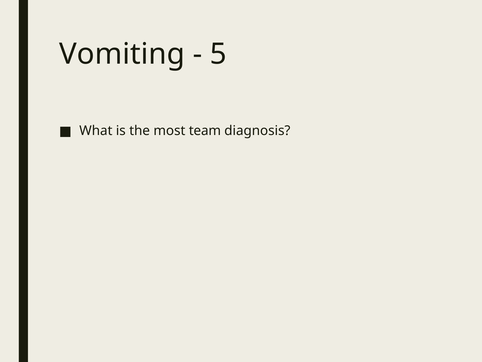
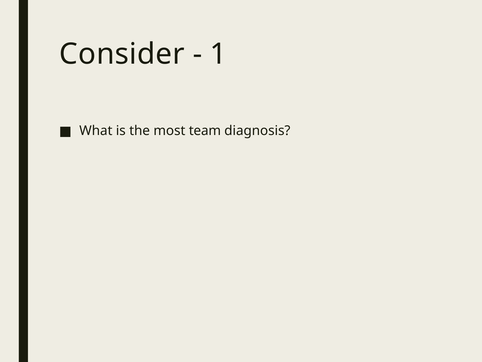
Vomiting: Vomiting -> Consider (122, 54)
5: 5 -> 1 (218, 54)
